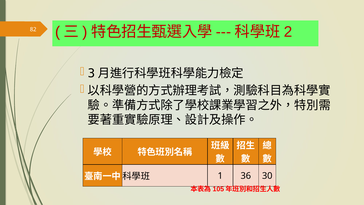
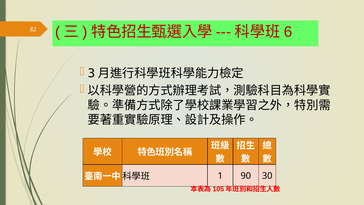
2: 2 -> 6 (288, 32)
36: 36 -> 90 (246, 176)
